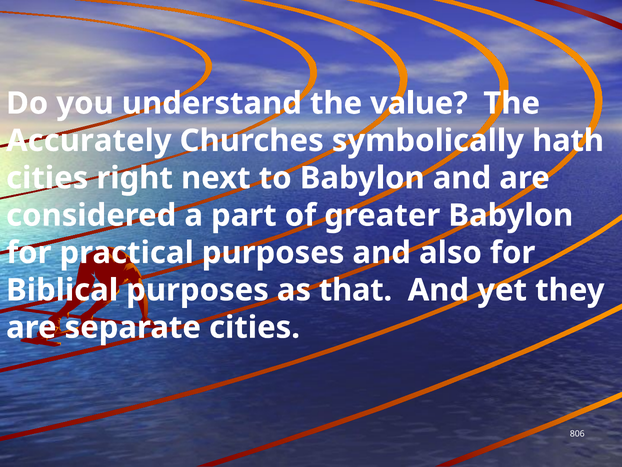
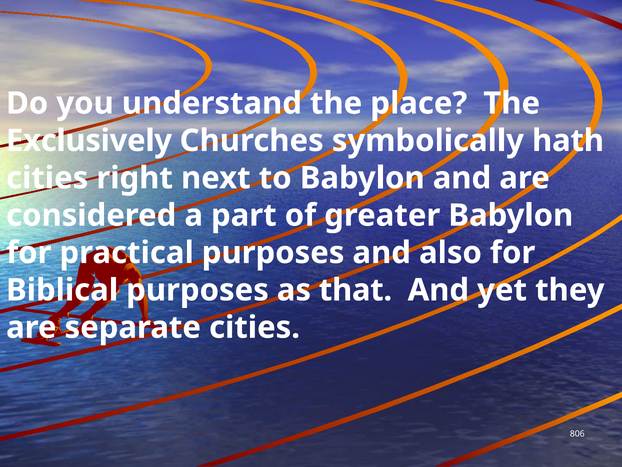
value: value -> place (419, 103)
Accurately: Accurately -> Exclusively (89, 141)
